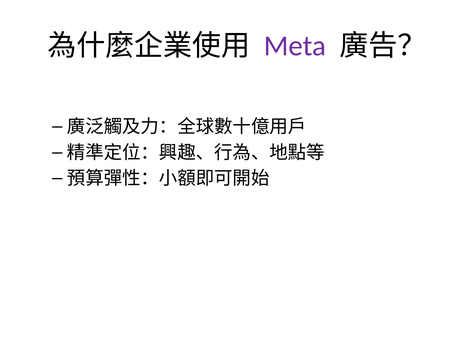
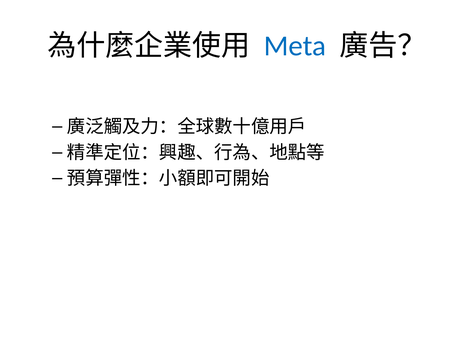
Meta colour: purple -> blue (295, 46)
